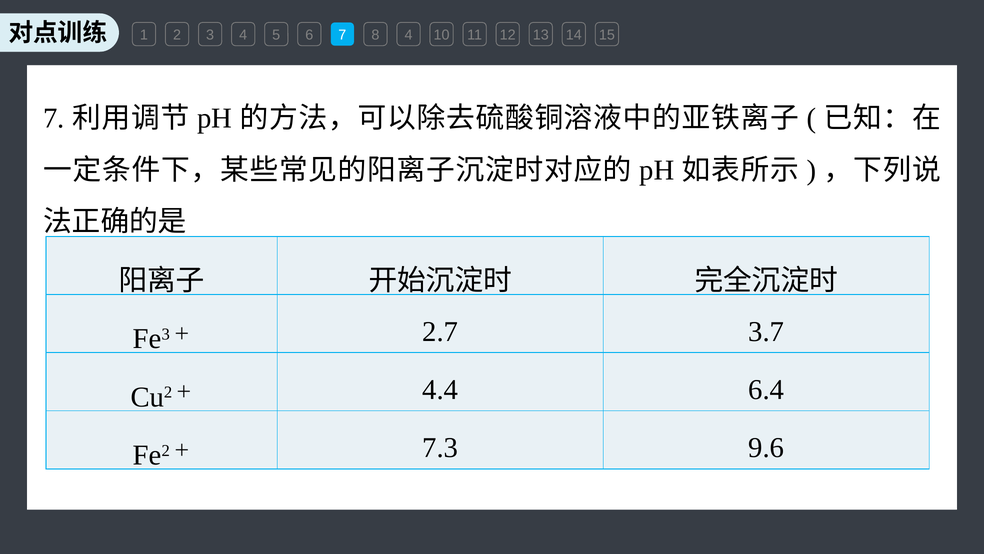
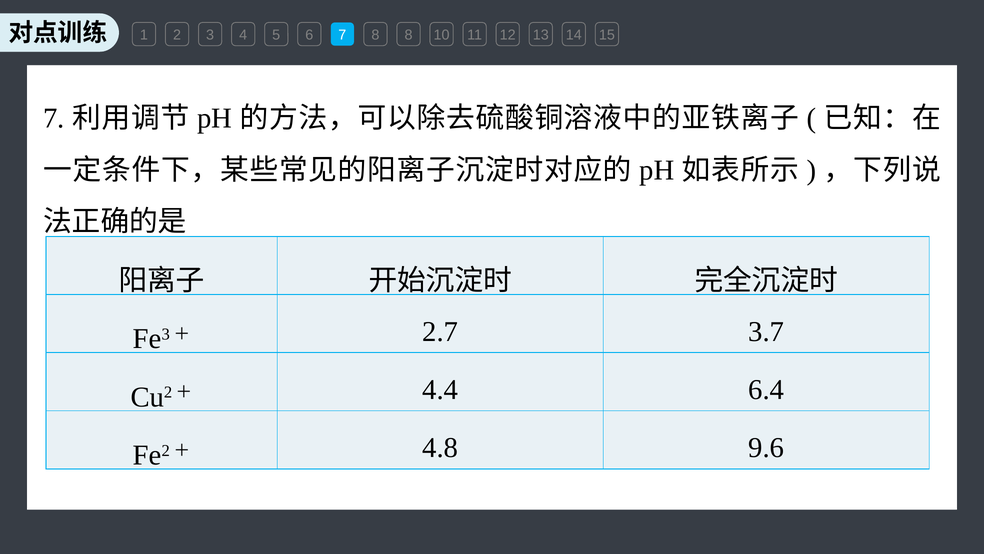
8 4: 4 -> 8 (408, 35)
7.3: 7.3 -> 4.8 (440, 448)
